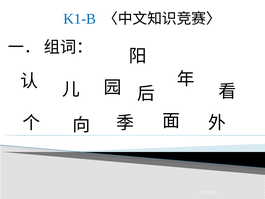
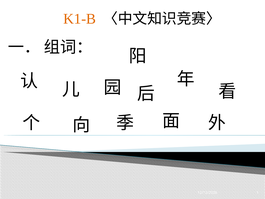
K1-B colour: blue -> orange (80, 19)
